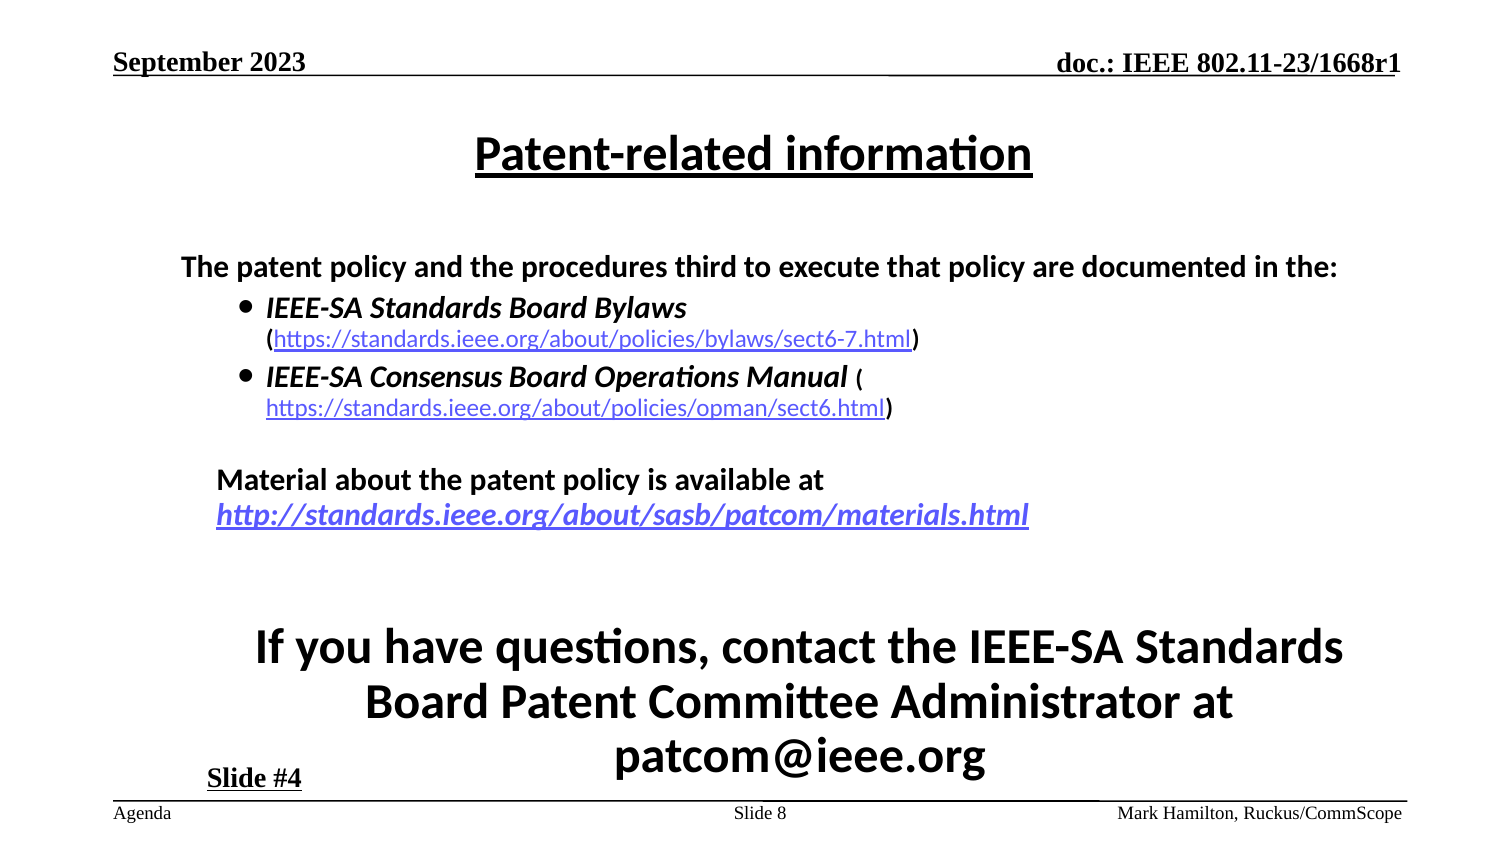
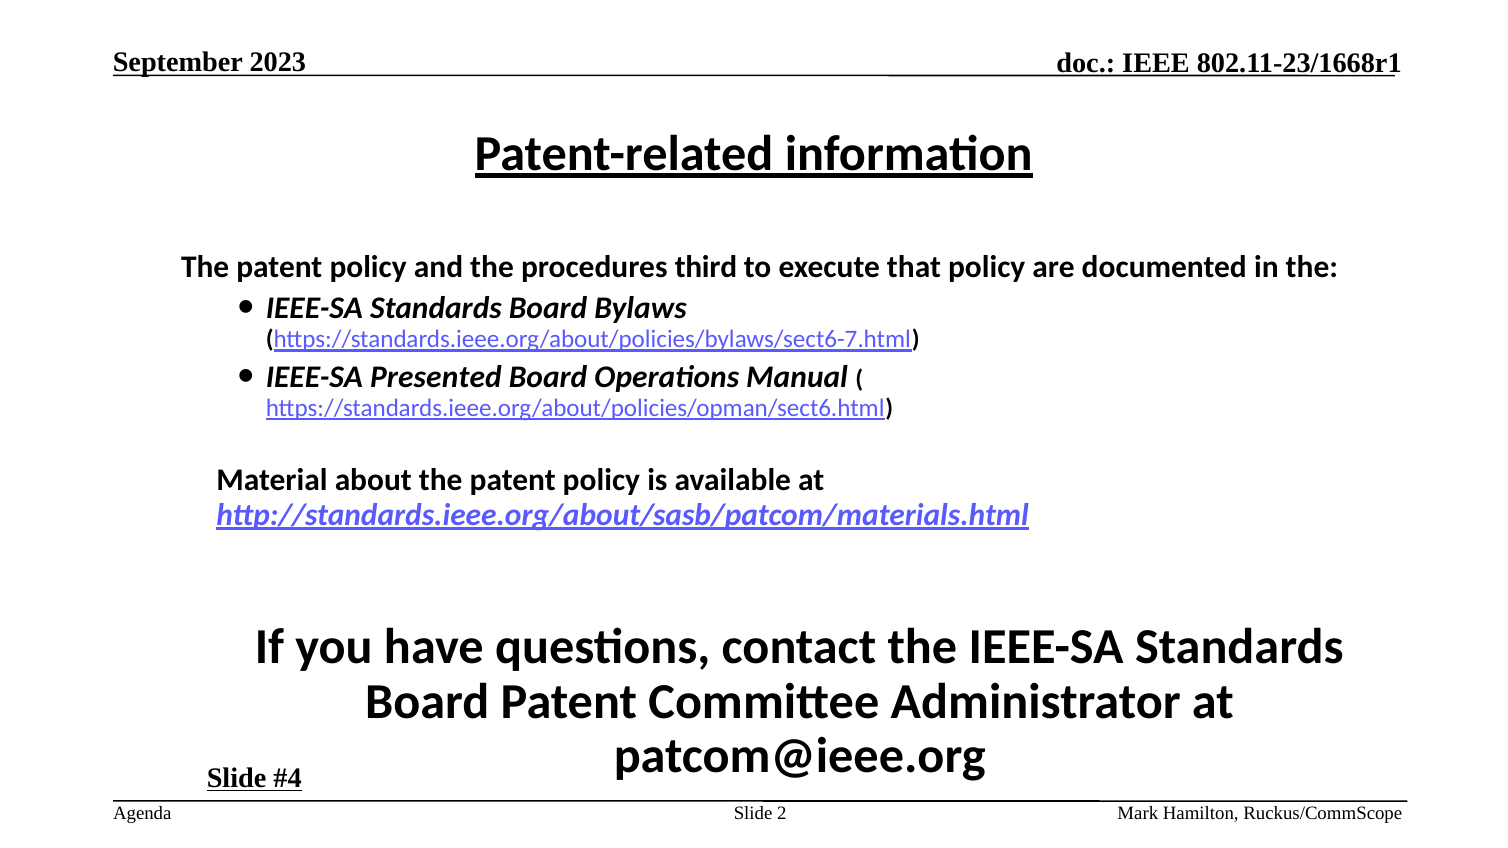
Consensus: Consensus -> Presented (436, 377)
8: 8 -> 2 (782, 814)
